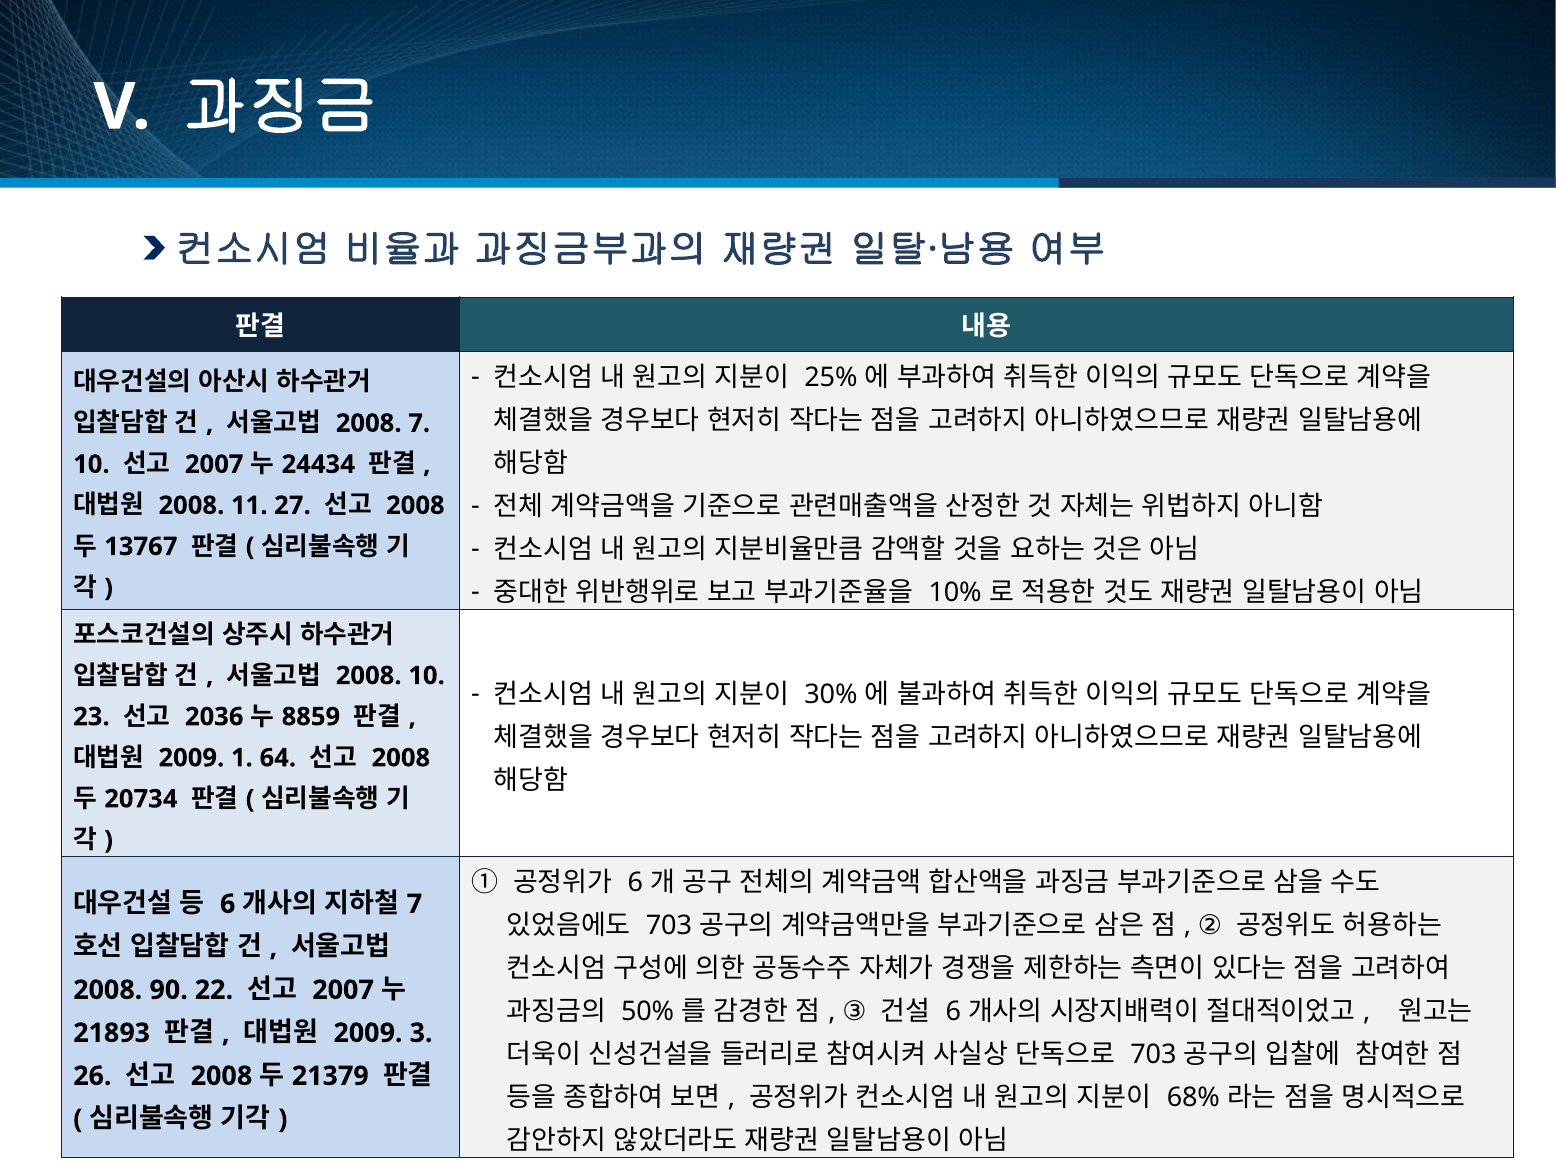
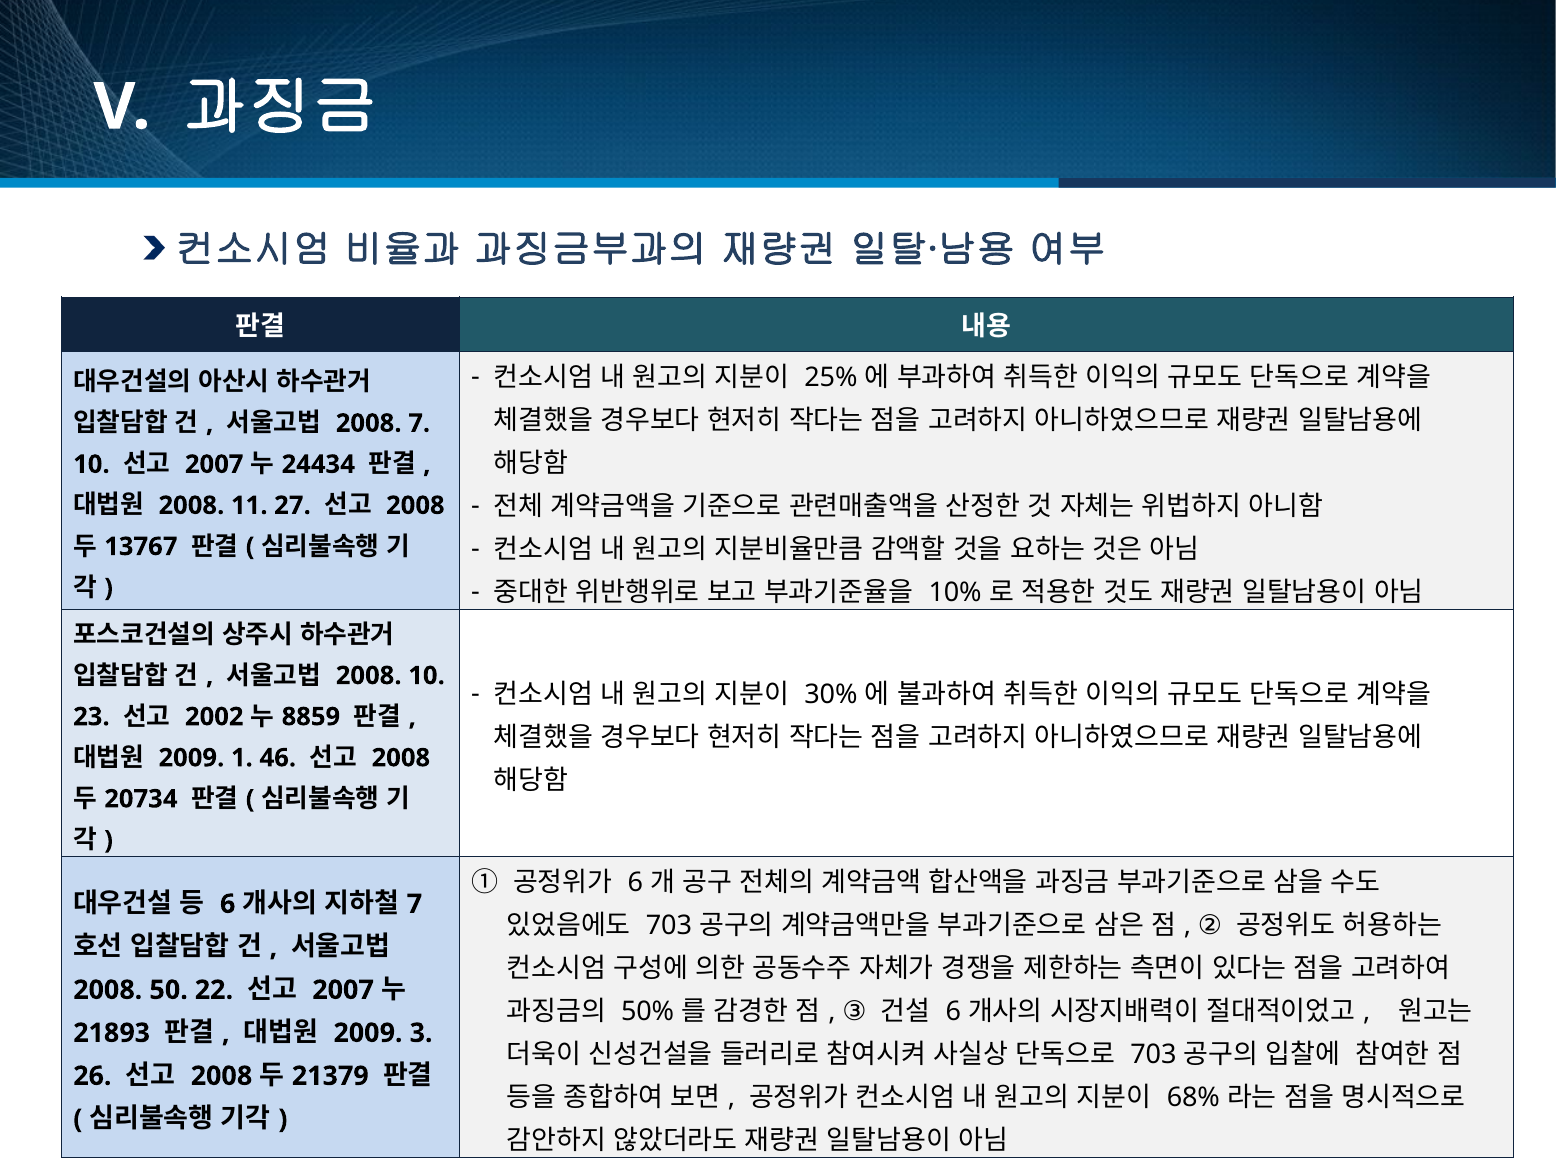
2036: 2036 -> 2002 (214, 717)
64: 64 -> 46 (278, 758)
90: 90 -> 50 (169, 990)
